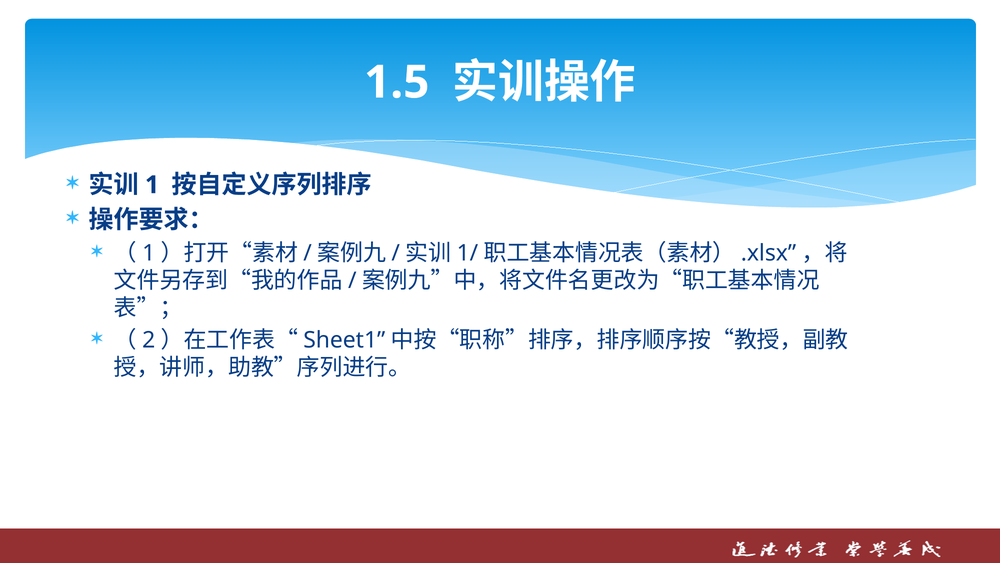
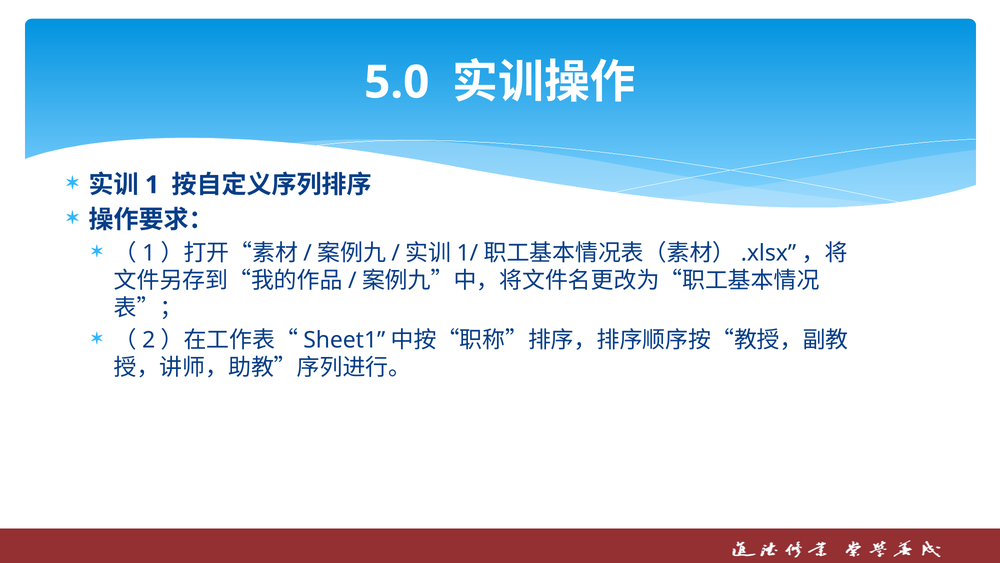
1.5: 1.5 -> 5.0 (397, 82)
